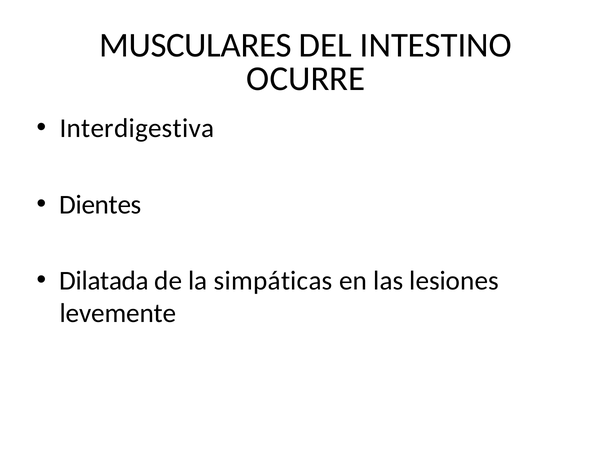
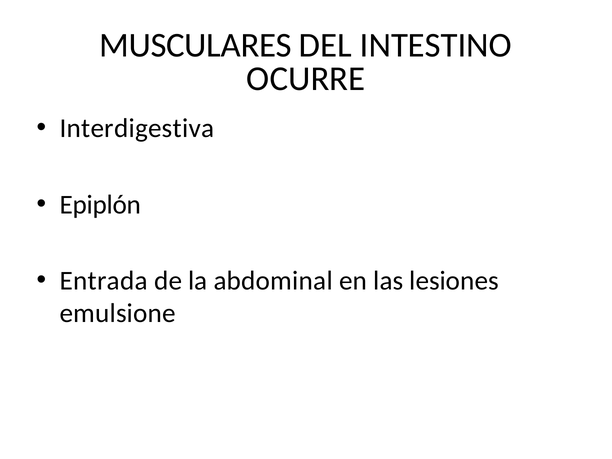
Dientes: Dientes -> Epiplón (100, 205)
Dilatada: Dilatada -> Entrada (104, 281)
simpáticas: simpáticas -> abdominal (273, 281)
levemente: levemente -> emulsione (118, 313)
